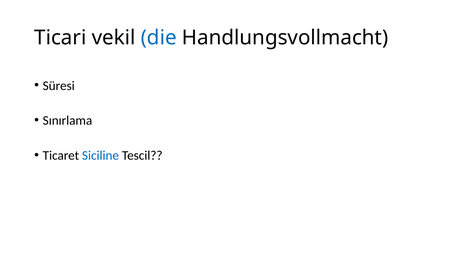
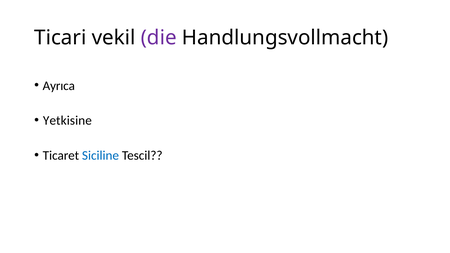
die colour: blue -> purple (159, 38)
Süresi: Süresi -> Ayrıca (59, 86)
Sınırlama: Sınırlama -> Yetkisine (67, 121)
